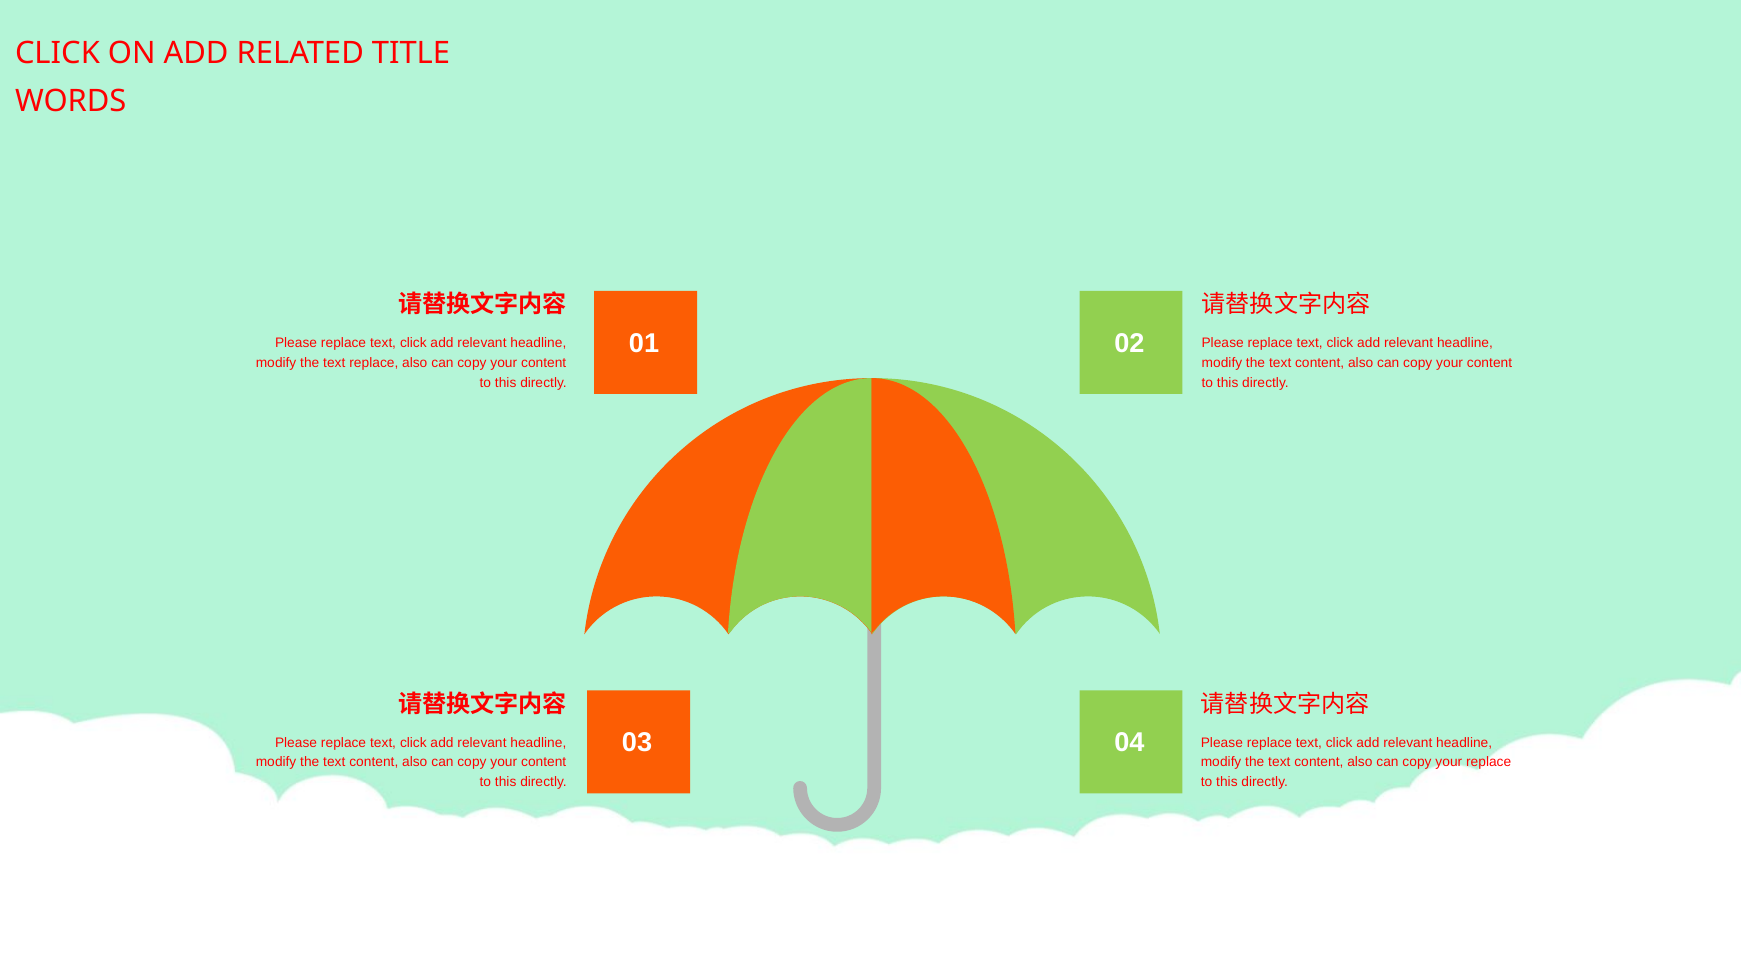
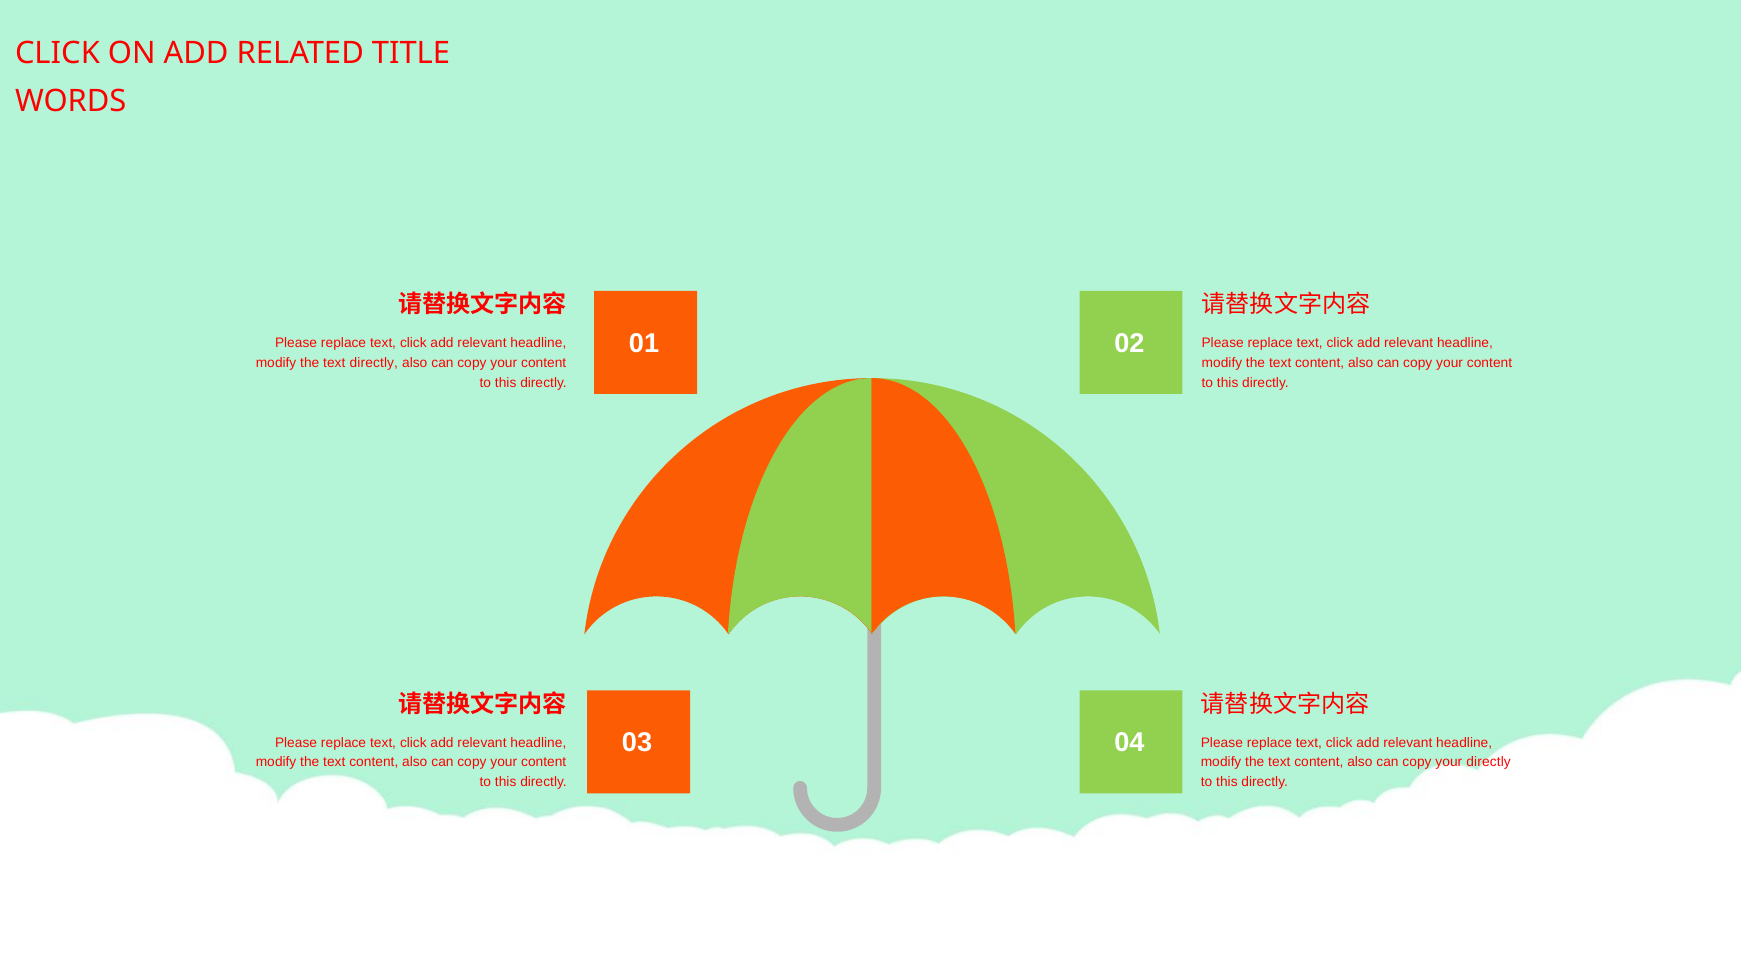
text replace: replace -> directly (374, 363)
your replace: replace -> directly (1489, 763)
